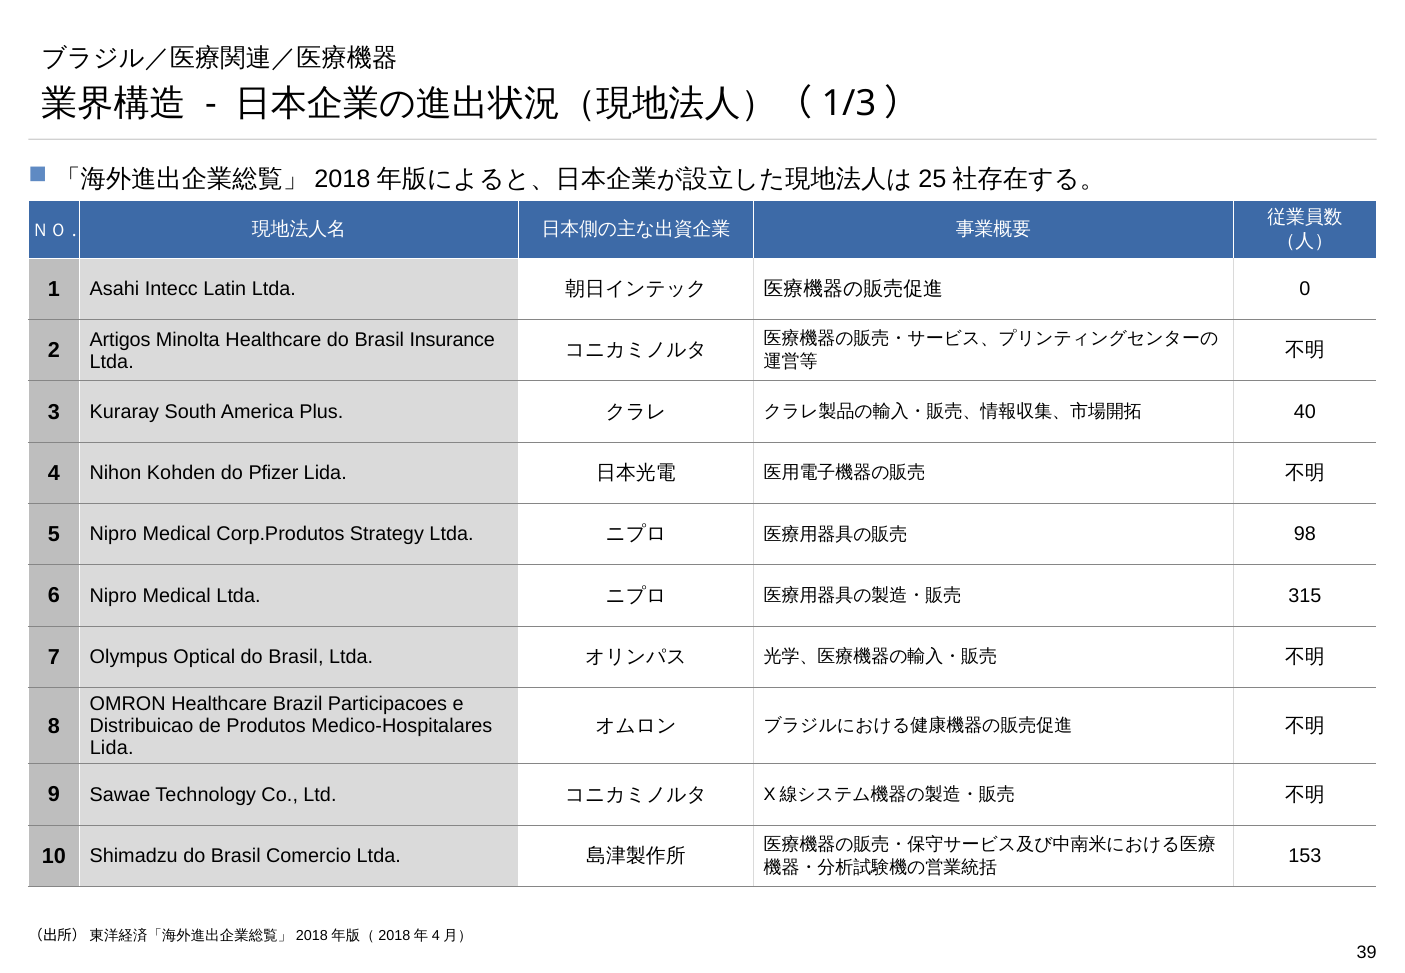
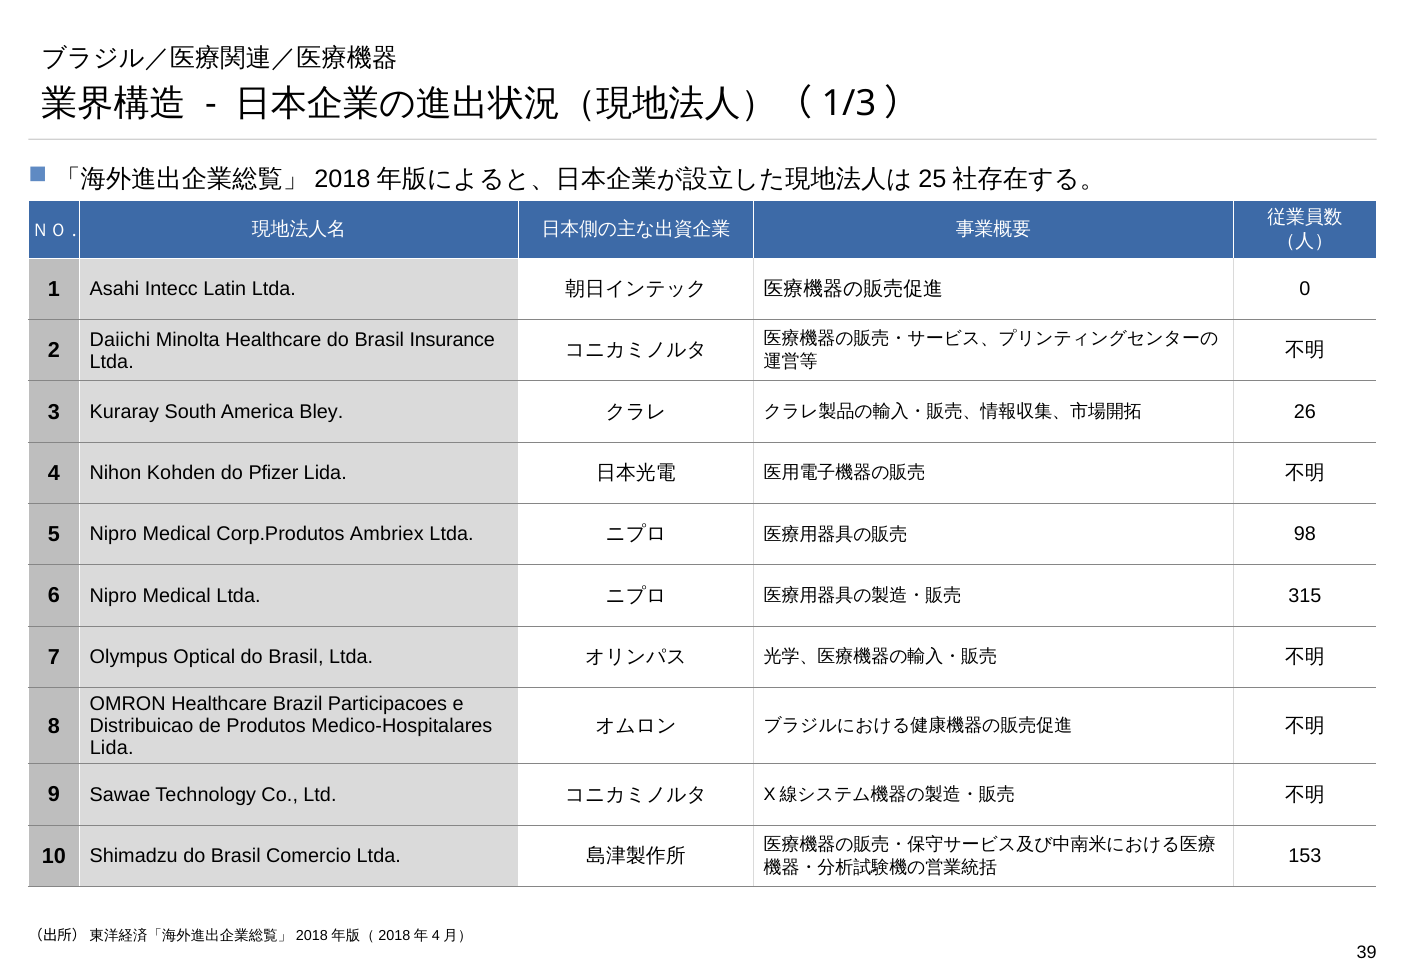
Artigos: Artigos -> Daiichi (120, 339)
Plus: Plus -> Bley (321, 412)
40: 40 -> 26 (1305, 412)
Strategy: Strategy -> Ambriex (387, 534)
